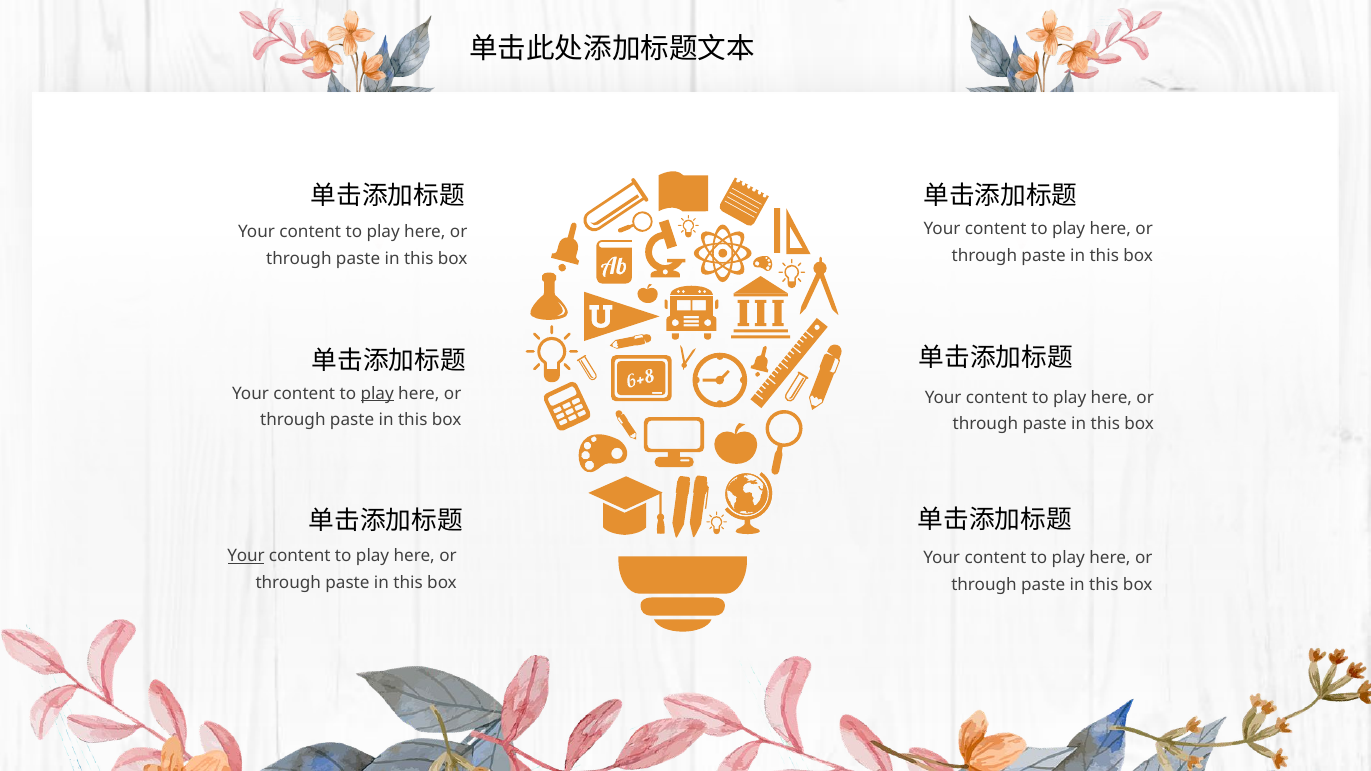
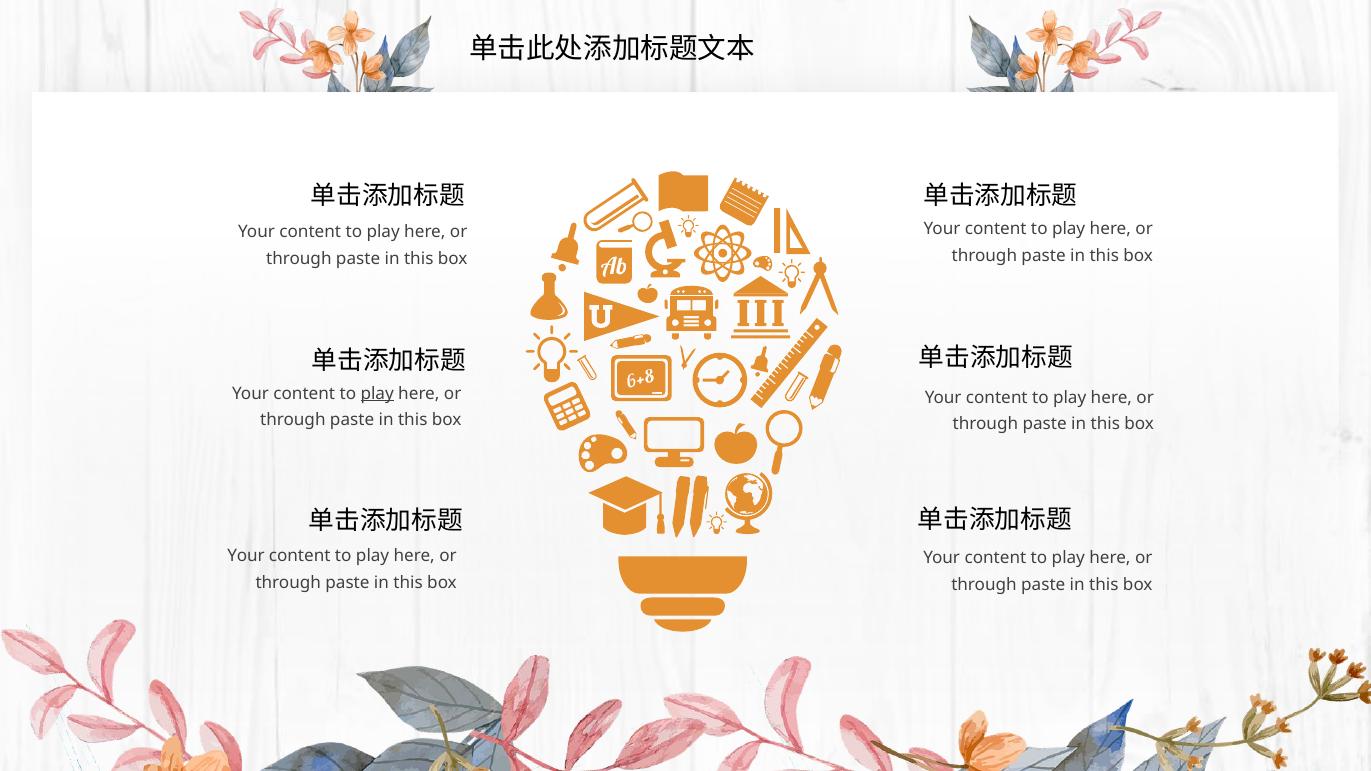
Your underline: present -> none (246, 556)
